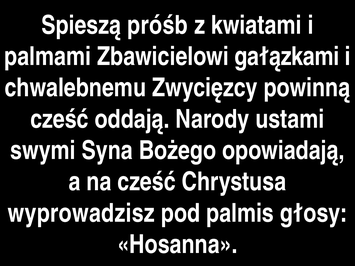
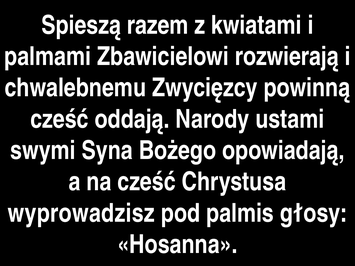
próśb: próśb -> razem (158, 25)
gałązkami: gałązkami -> rozwierają (287, 57)
